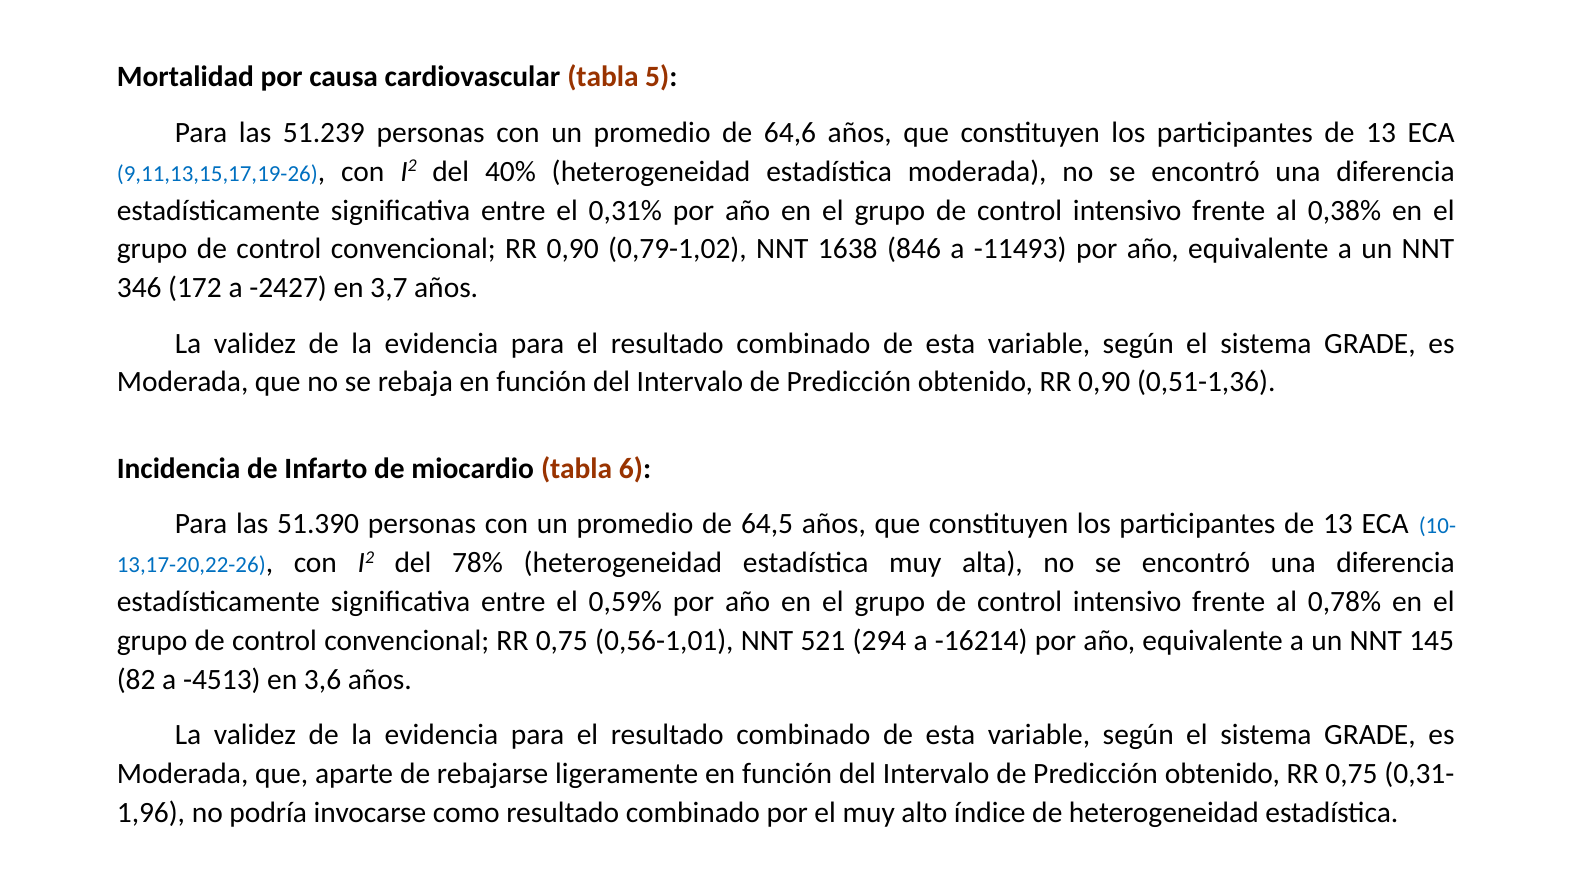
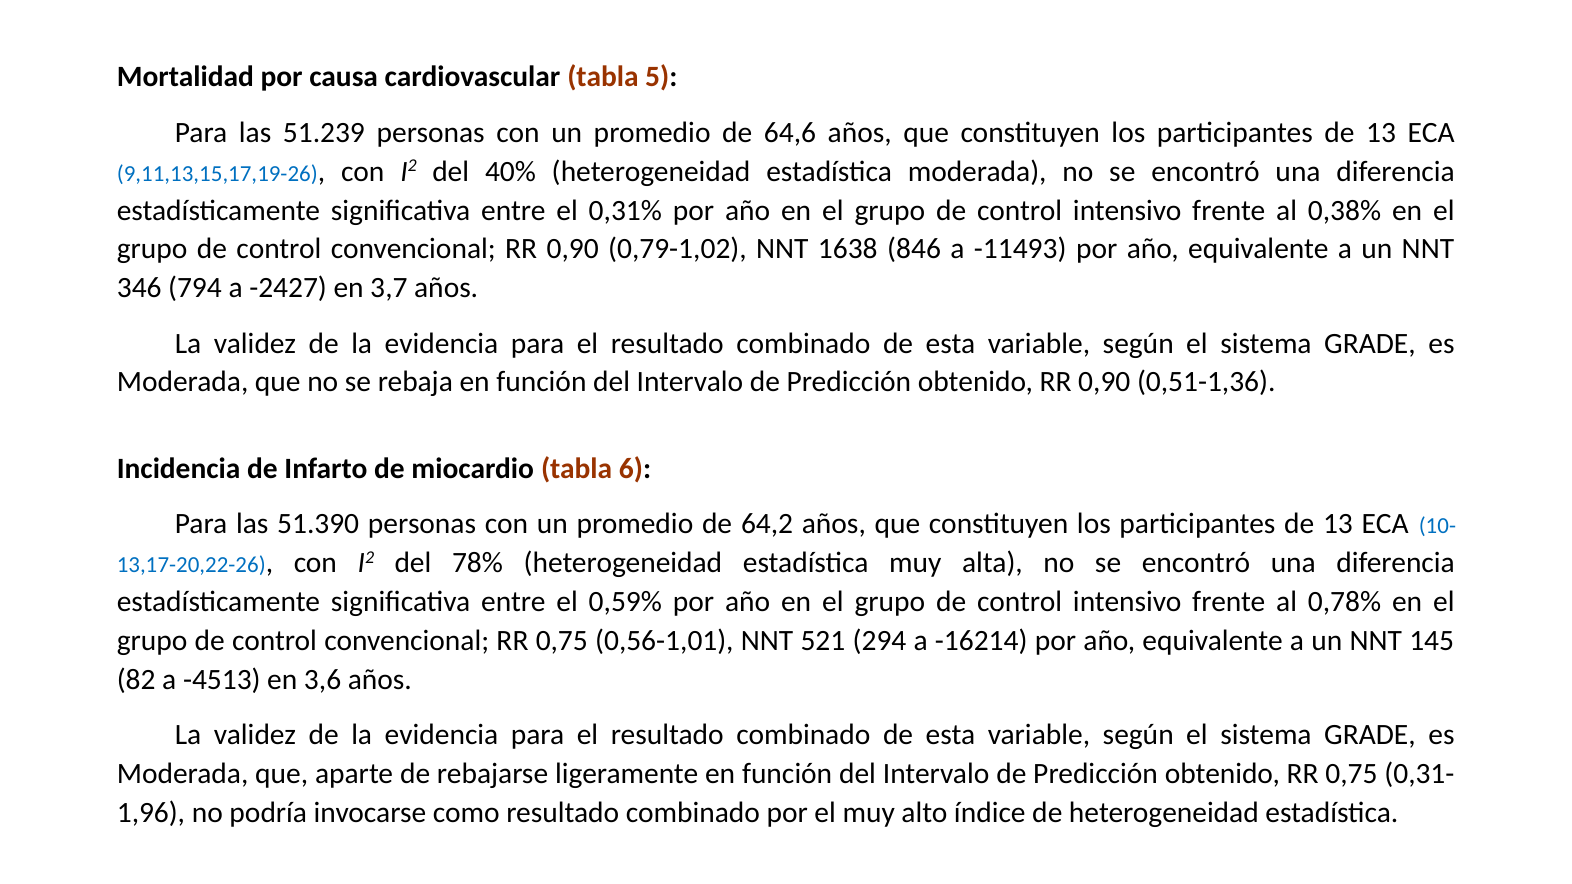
172: 172 -> 794 (195, 288)
64,5: 64,5 -> 64,2 (767, 524)
